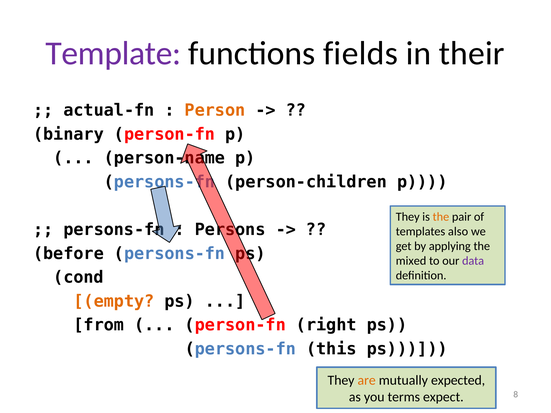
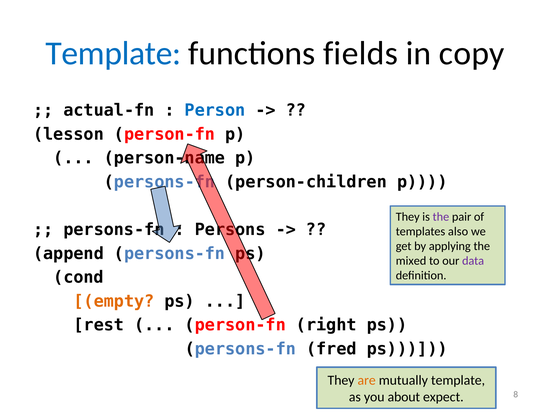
Template colour: purple -> blue (113, 53)
their: their -> copy (472, 53)
Person colour: orange -> blue (215, 110)
binary: binary -> lesson (68, 134)
the colour: orange -> purple (441, 217)
before: before -> append (68, 254)
from: from -> rest (99, 325)
this: this -> fred (331, 349)
mutually expected: expected -> template (458, 381)
terms: terms -> about (404, 397)
